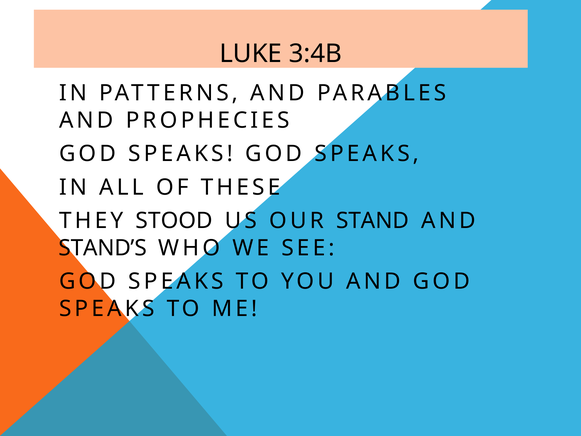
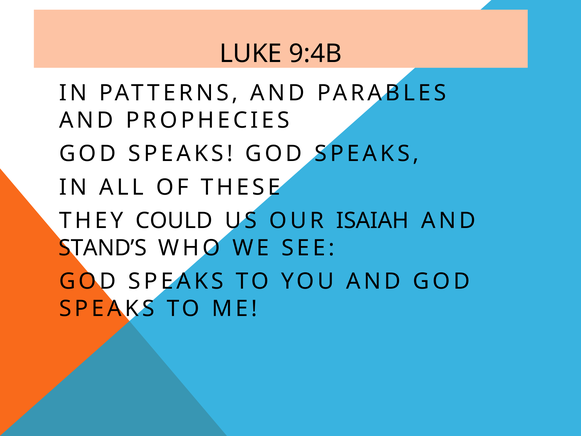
3:4B: 3:4B -> 9:4B (315, 53)
STOOD: STOOD -> COULD (174, 221)
STAND: STAND -> ISAIAH (373, 221)
